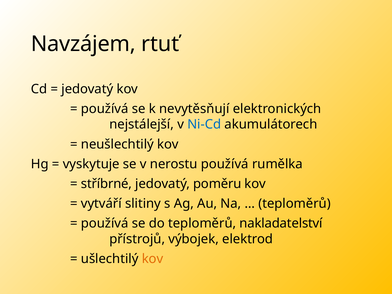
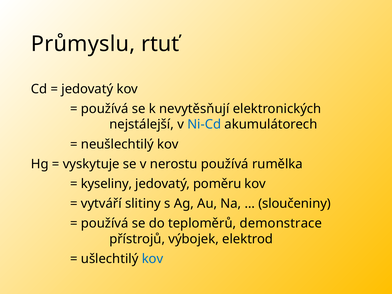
Navzájem: Navzájem -> Průmyslu (83, 44)
stříbrné: stříbrné -> kyseliny (106, 184)
teploměrů: teploměrů -> sloučeniny (295, 204)
nakladatelství: nakladatelství -> demonstrace (281, 223)
kov colour: orange -> blue (152, 259)
